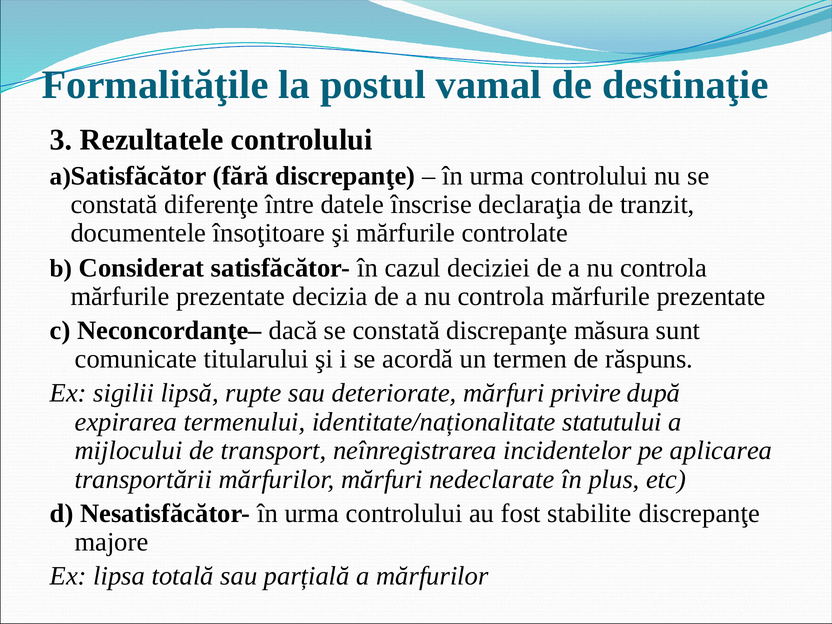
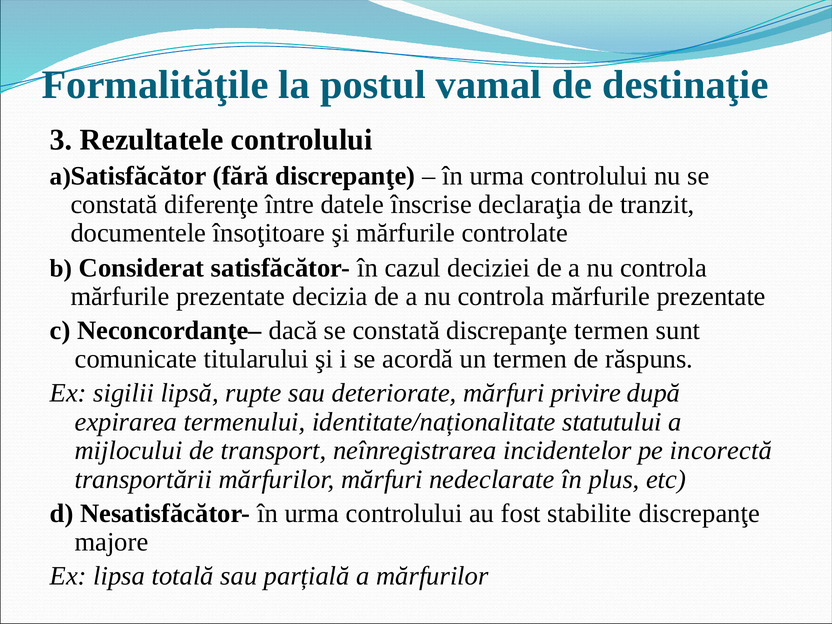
discrepanţe măsura: măsura -> termen (612, 330)
aplicarea: aplicarea -> incorectă (721, 451)
